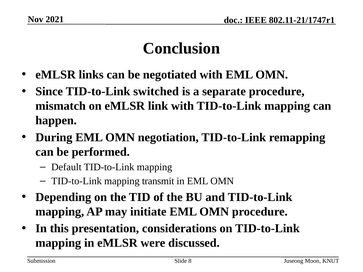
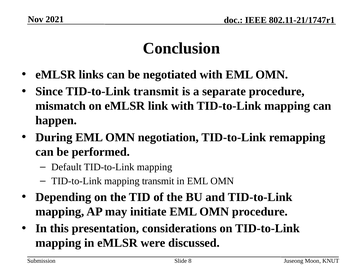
TID-to-Link switched: switched -> transmit (156, 92)
